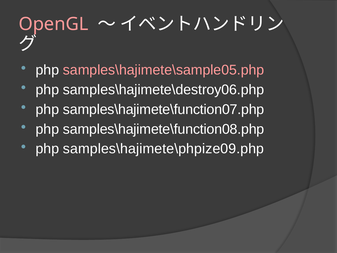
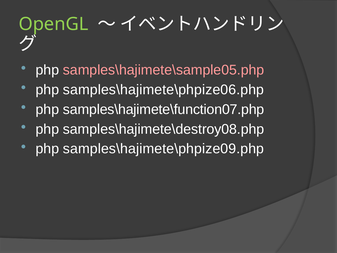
OpenGL colour: pink -> light green (53, 24)
samples\hajimete\destroy06.php: samples\hajimete\destroy06.php -> samples\hajimete\phpize06.php (163, 90)
samples\hajimete\function08.php: samples\hajimete\function08.php -> samples\hajimete\destroy08.php (164, 129)
